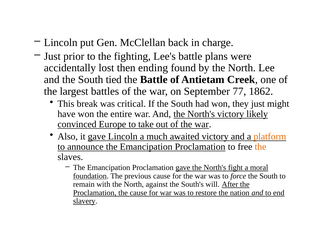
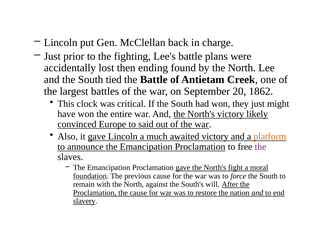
77: 77 -> 20 (239, 91)
break: break -> clock (87, 104)
take: take -> said (146, 124)
the colour: orange -> purple (261, 147)
